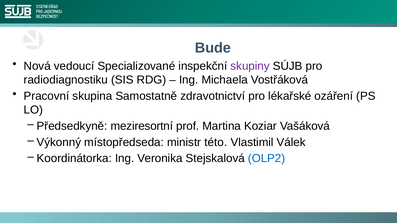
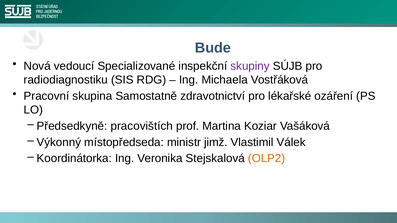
meziresortní: meziresortní -> pracovištích (142, 126)
této: této -> jimž (216, 142)
OLP2 colour: blue -> orange (267, 159)
